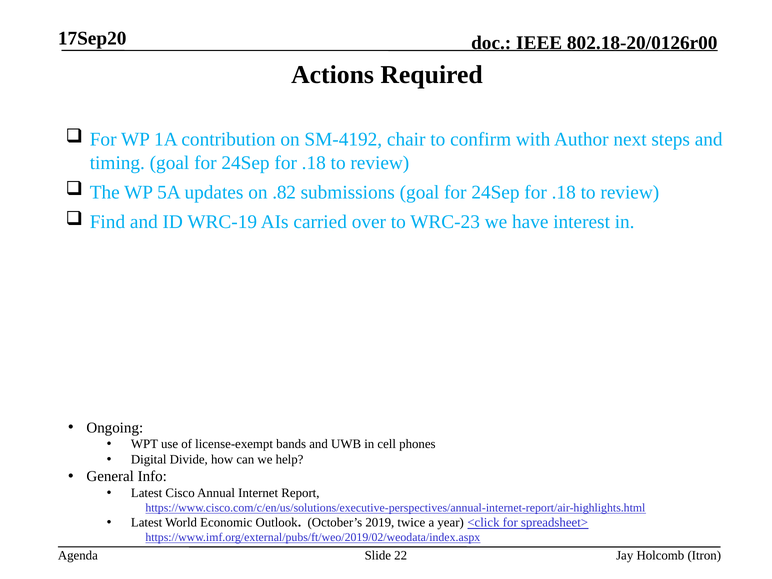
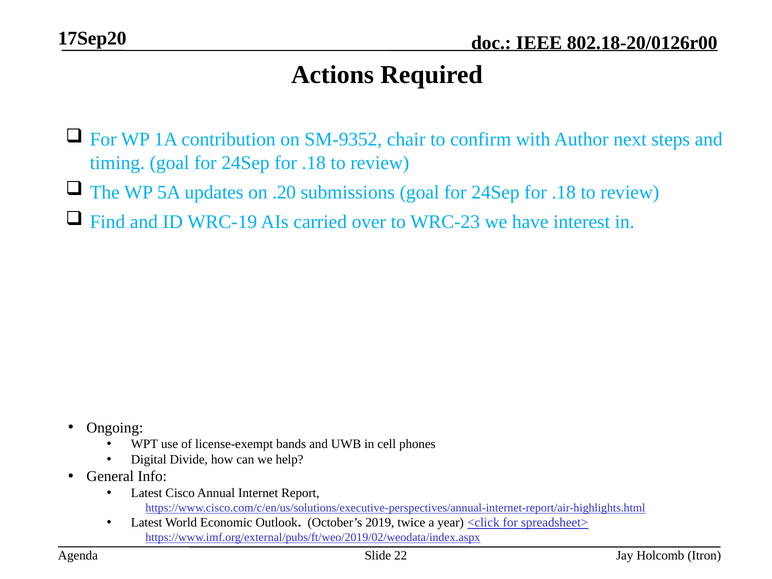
SM-4192: SM-4192 -> SM-9352 (343, 140)
.82: .82 -> .20 (284, 192)
